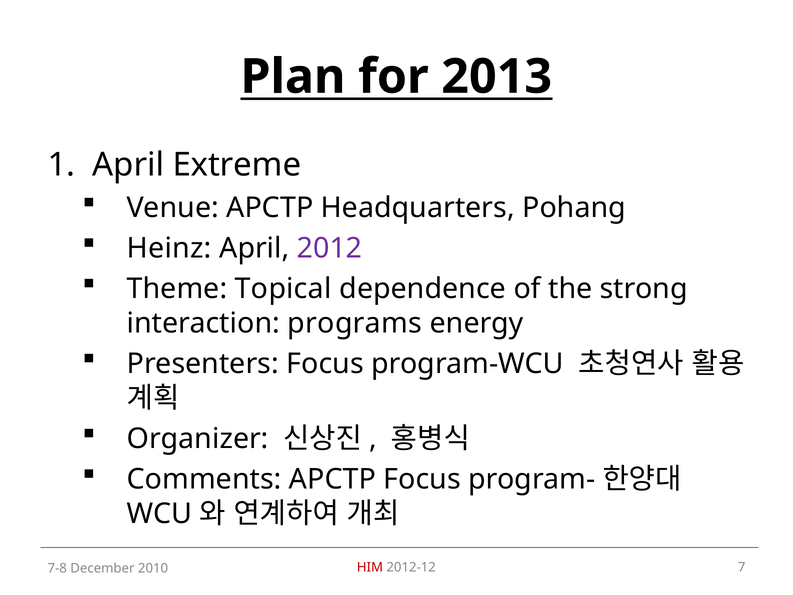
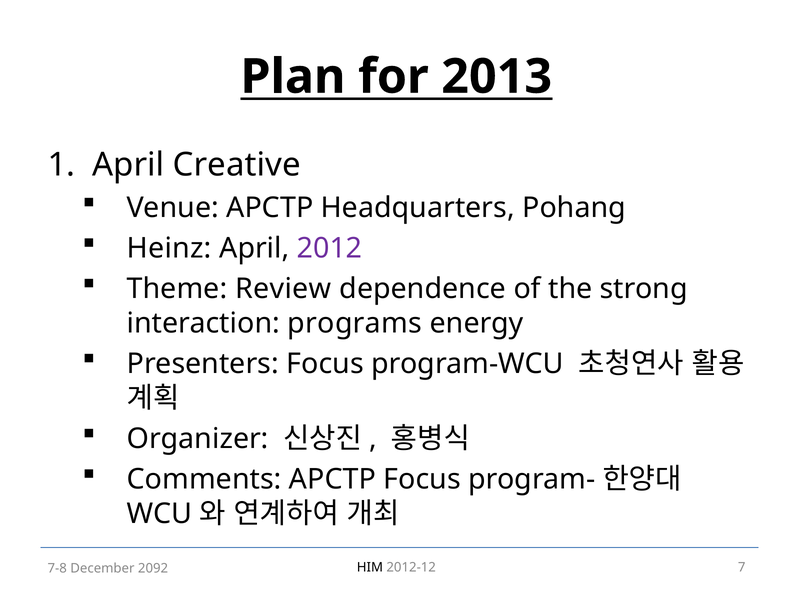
Extreme: Extreme -> Creative (237, 165)
Topical: Topical -> Review (283, 289)
HIM colour: red -> black (370, 567)
2010: 2010 -> 2092 (153, 568)
